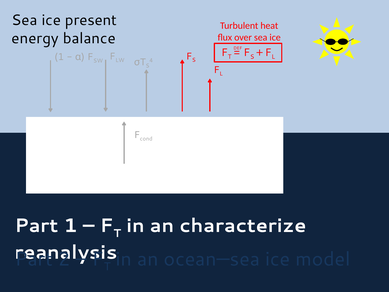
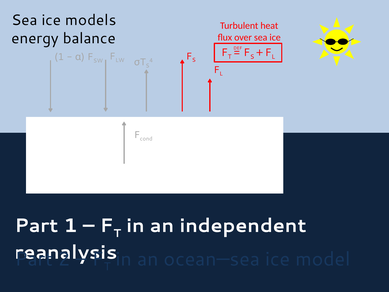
present: present -> models (91, 20)
characterize: characterize -> independent (243, 226)
